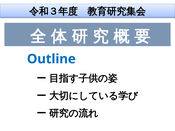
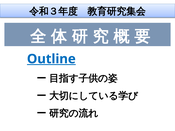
Outline underline: none -> present (51, 59)
